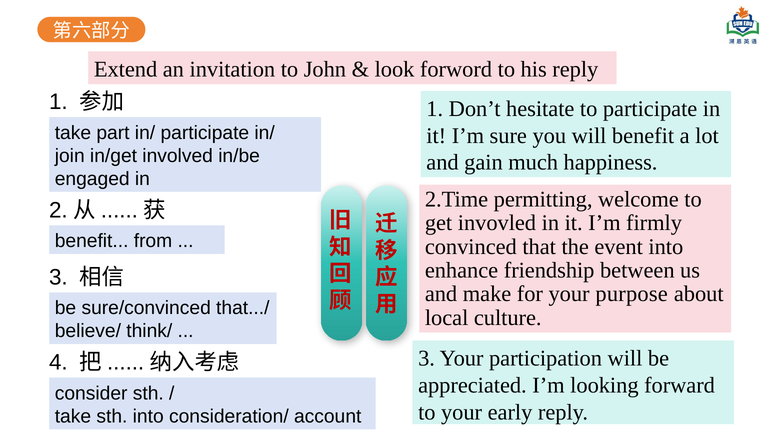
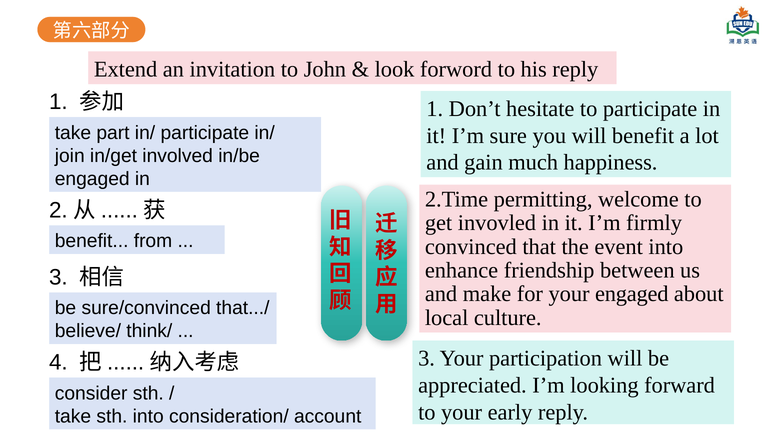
your purpose: purpose -> engaged (632, 294)
